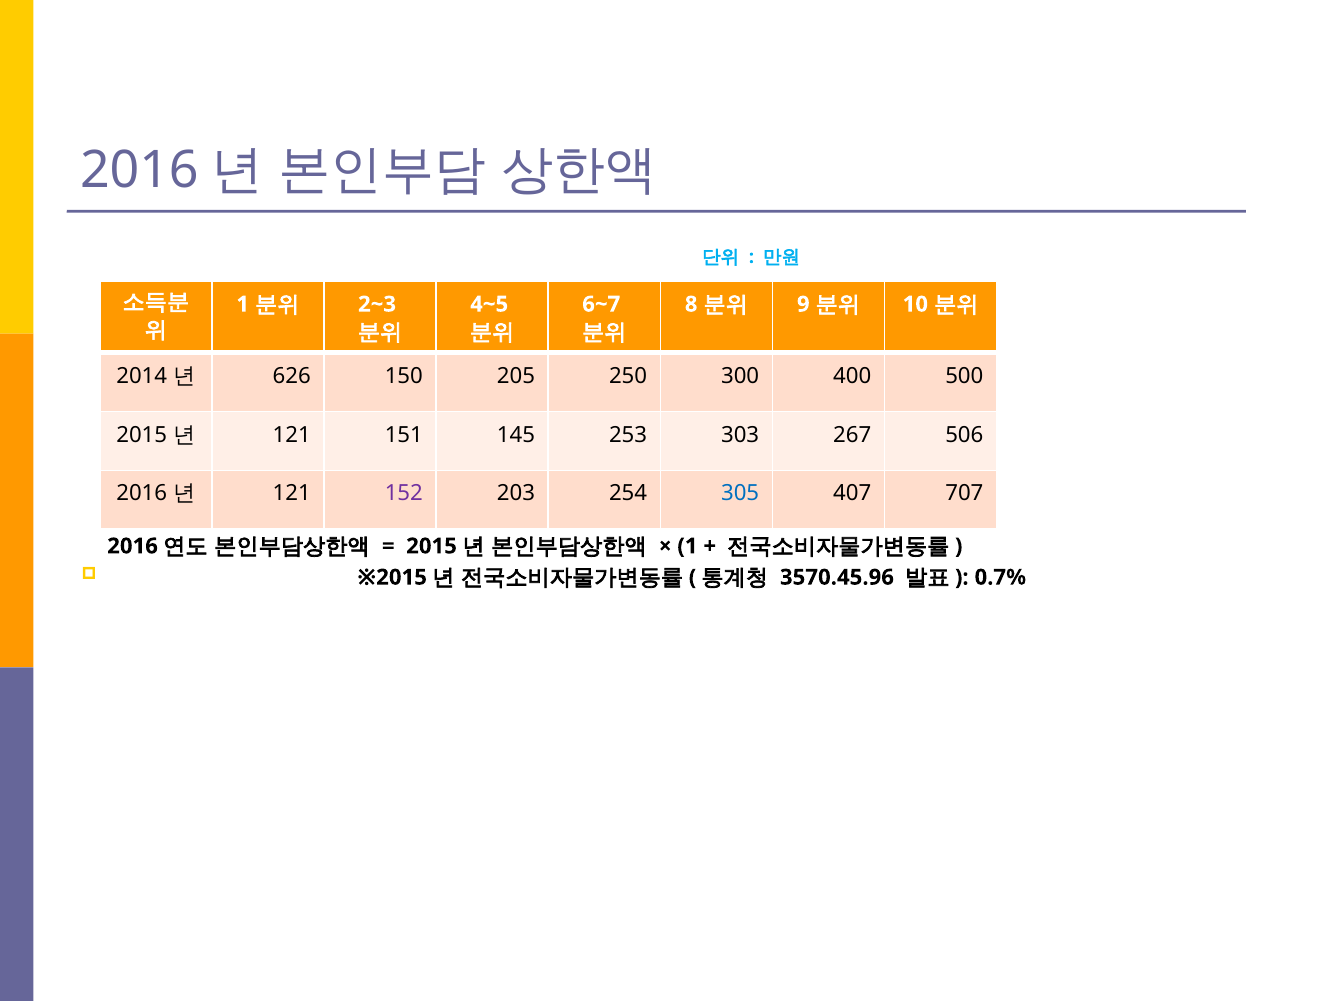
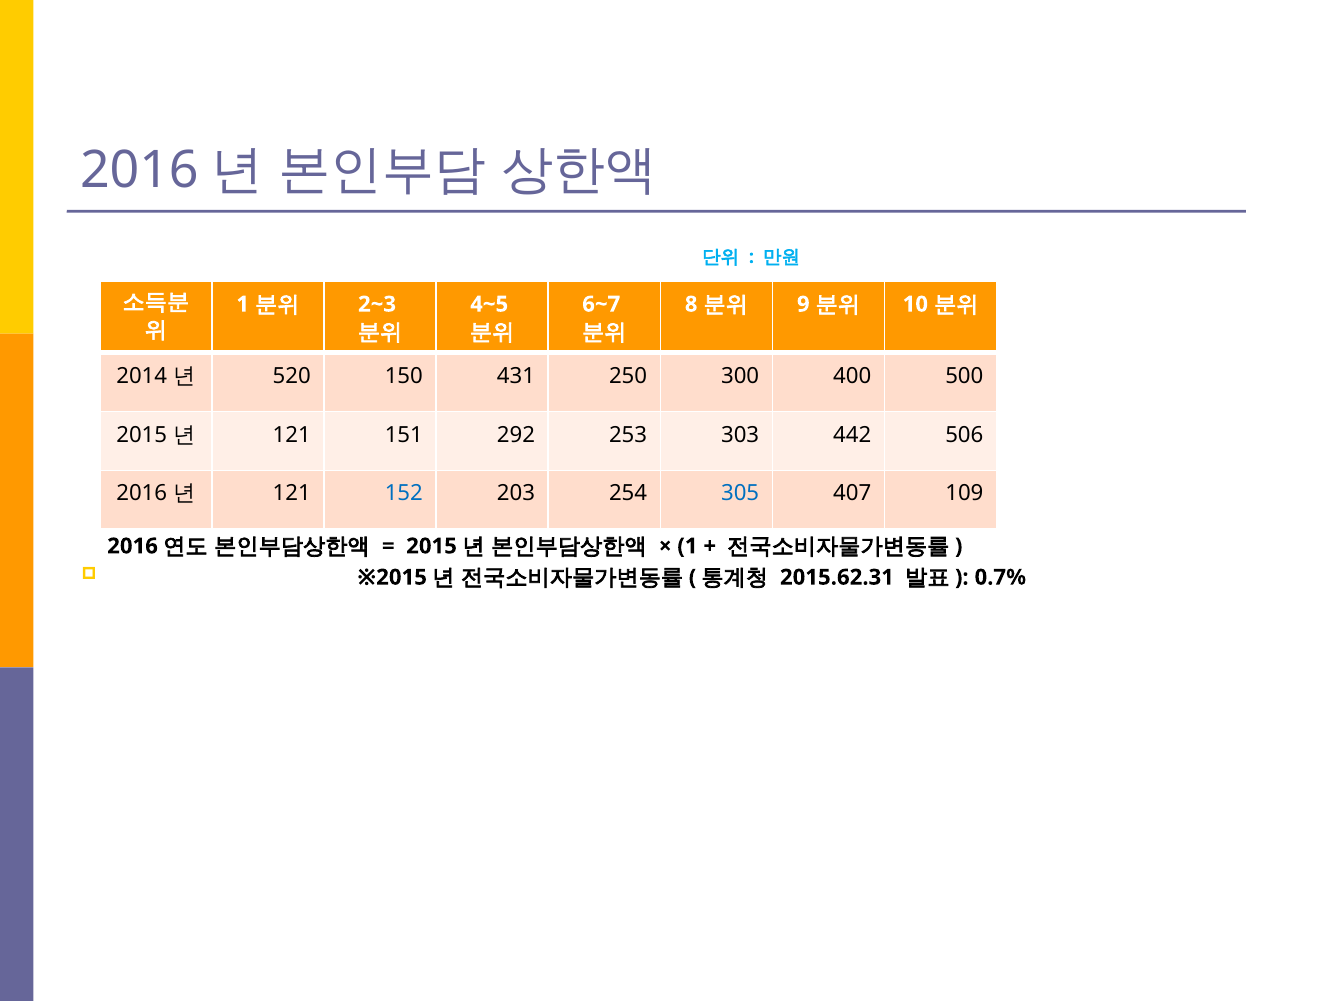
626: 626 -> 520 (292, 376)
205: 205 -> 431 (516, 376)
145: 145 -> 292 (516, 435)
267: 267 -> 442 (852, 435)
152 colour: purple -> blue (404, 494)
707: 707 -> 109 (964, 494)
3570.45.96: 3570.45.96 -> 2015.62.31 (837, 577)
